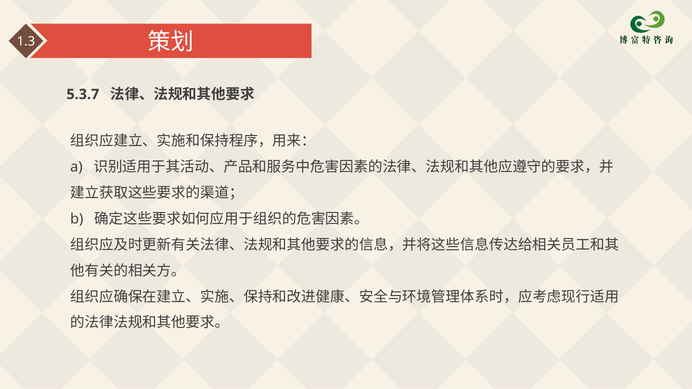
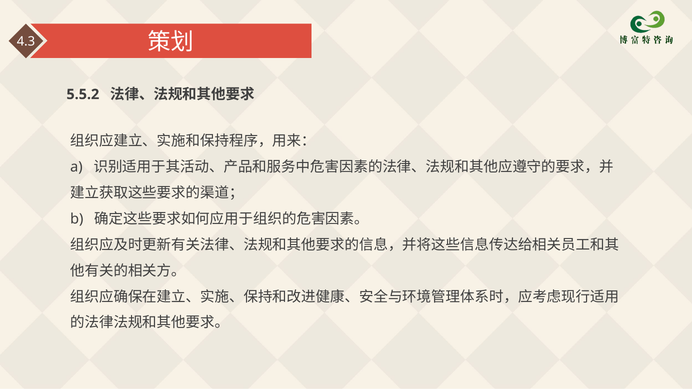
1.3: 1.3 -> 4.3 (26, 42)
5.3.7: 5.3.7 -> 5.5.2 (83, 94)
